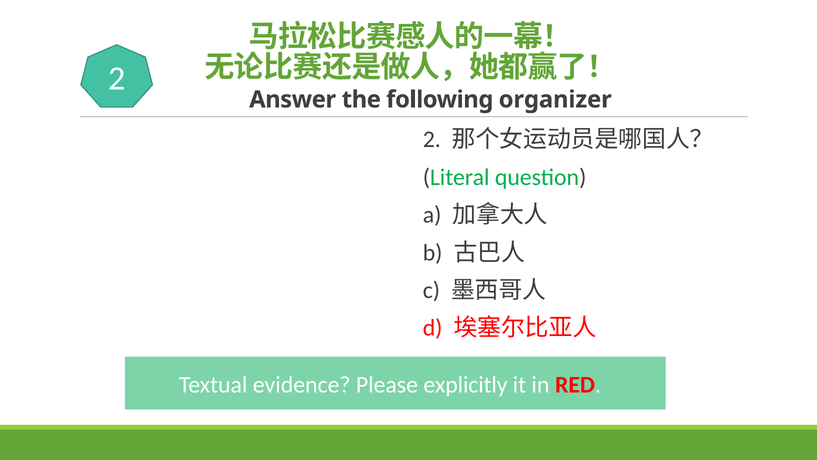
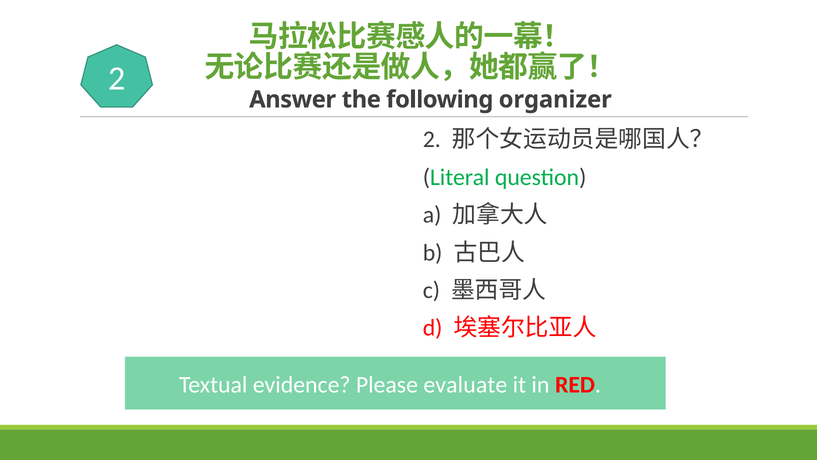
explicitly: explicitly -> evaluate (465, 384)
